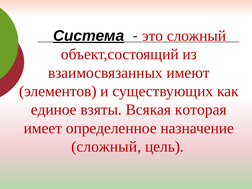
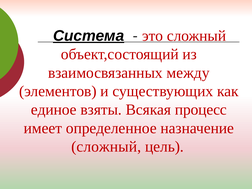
имеют: имеют -> между (188, 73)
которая: которая -> процесс (201, 110)
